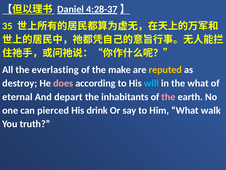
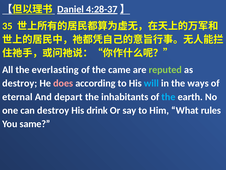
make: make -> came (119, 70)
reputed colour: yellow -> light green (165, 70)
the what: what -> ways (198, 83)
the colour: pink -> light blue (168, 97)
can pierced: pierced -> destroy (53, 110)
walk: walk -> rules (211, 110)
truth: truth -> same (35, 124)
